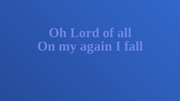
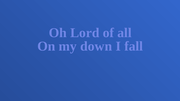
again: again -> down (96, 46)
